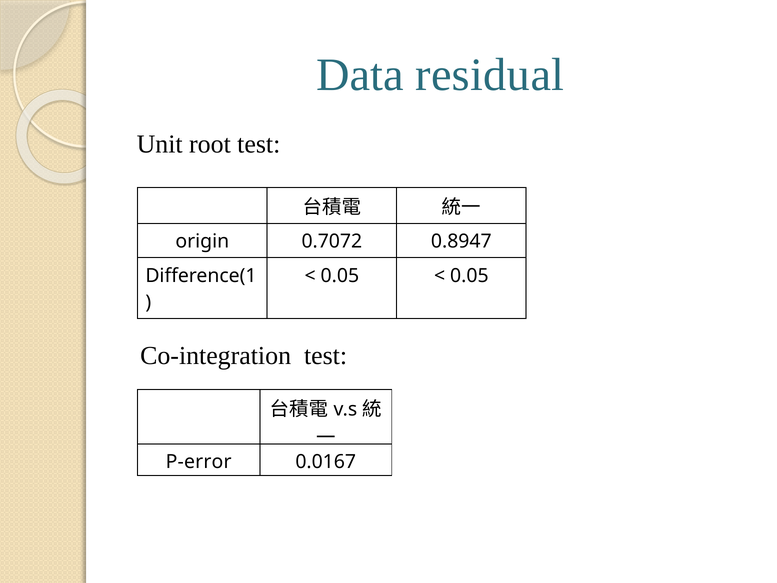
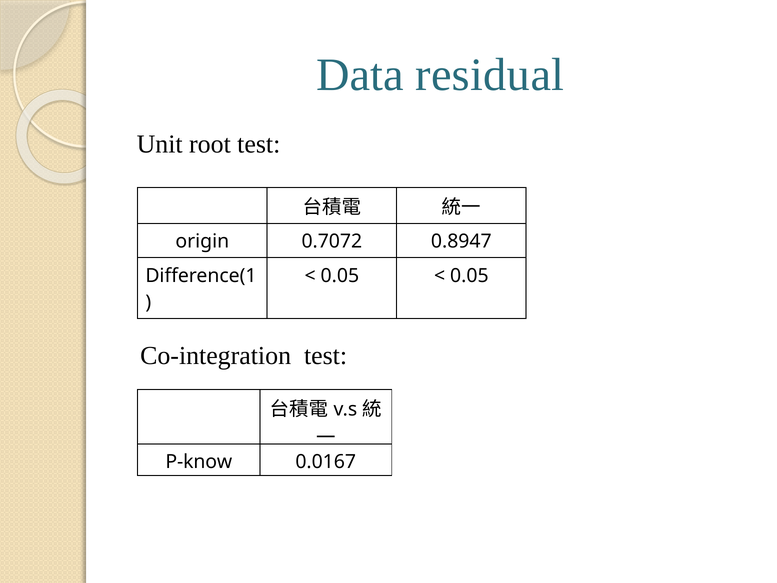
P-error: P-error -> P-know (199, 462)
